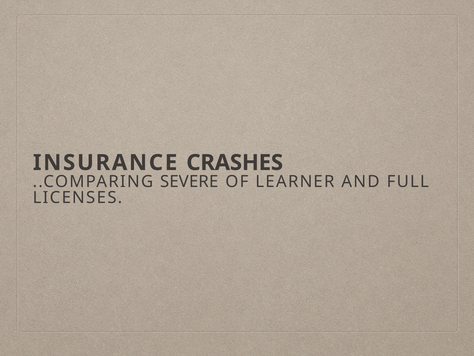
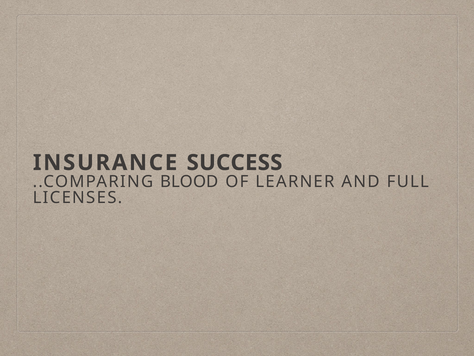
CRASHES: CRASHES -> SUCCESS (234, 162)
SEVERE: SEVERE -> BLOOD (189, 181)
